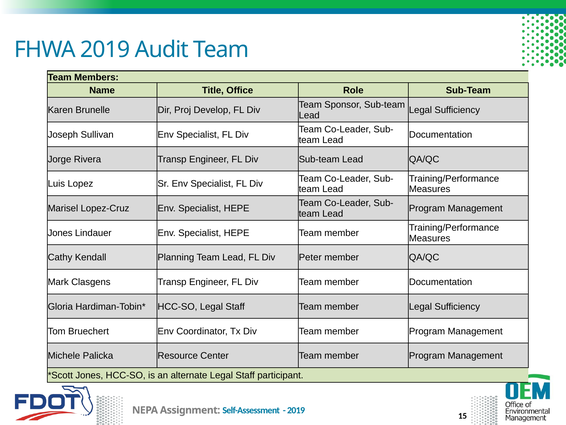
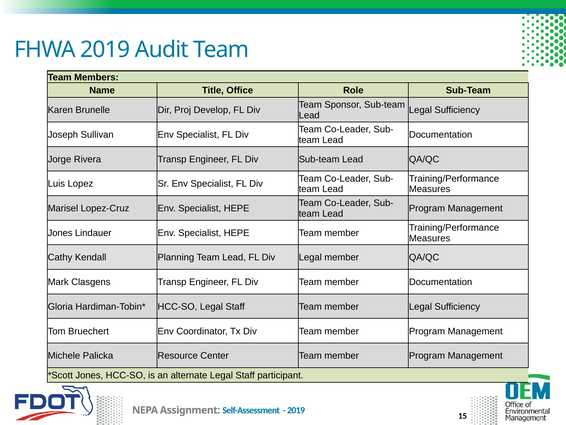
Div Peter: Peter -> Legal (310, 257)
